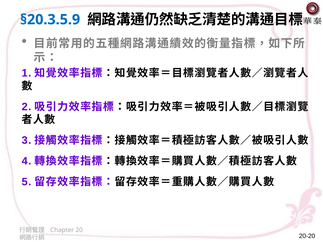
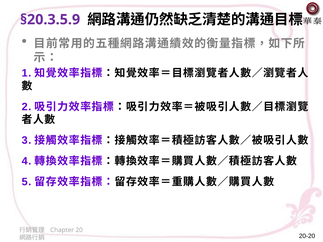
§20.3.5.9 colour: blue -> purple (50, 20)
